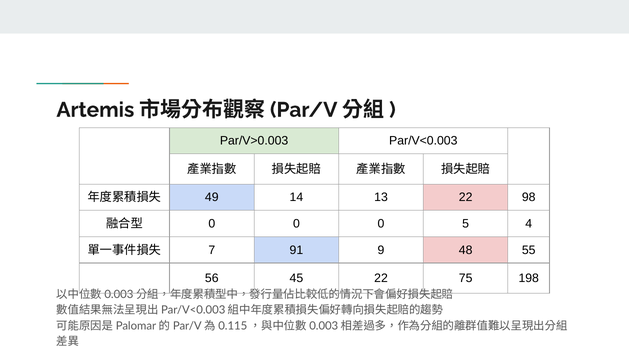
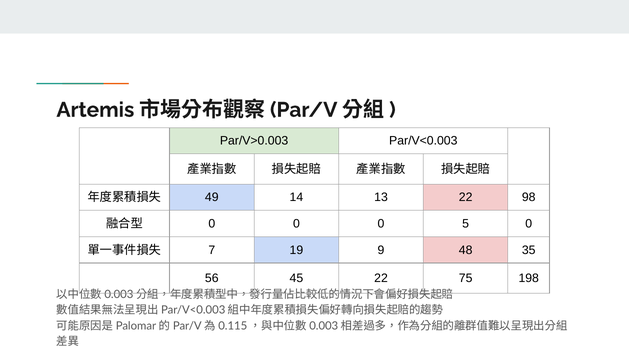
5 4: 4 -> 0 (529, 224)
91: 91 -> 19 (296, 250)
55: 55 -> 35 (529, 250)
